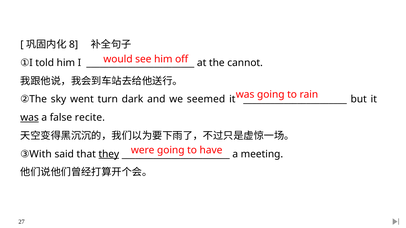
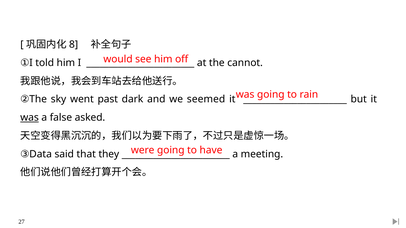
turn: turn -> past (108, 99)
recite: recite -> asked (90, 118)
With: With -> Data (41, 154)
they underline: present -> none (109, 154)
